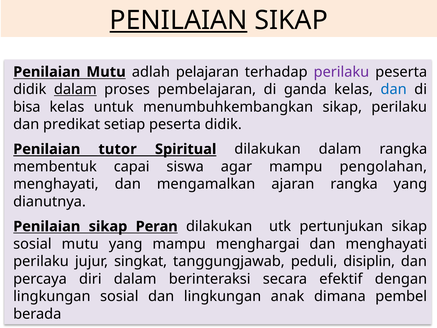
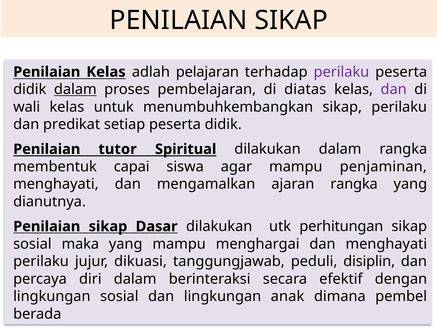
PENILAIAN underline: present -> none (179, 20)
Penilaian Mutu: Mutu -> Kelas (106, 72)
ganda: ganda -> diatas (305, 89)
dan colour: blue -> purple (394, 89)
bisa: bisa -> wali (27, 107)
pengolahan: pengolahan -> penjaminan (383, 167)
Peran: Peran -> Dasar (157, 226)
pertunjukan: pertunjukan -> perhitungan (341, 226)
sosial mutu: mutu -> maka (80, 244)
singkat: singkat -> dikuasi (140, 261)
